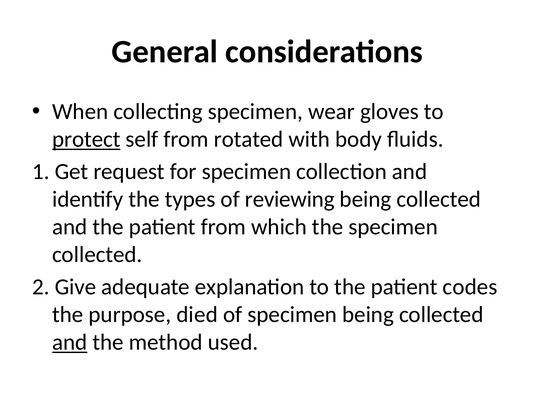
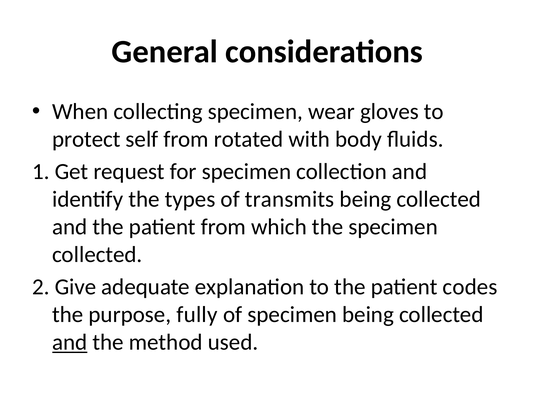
protect underline: present -> none (86, 139)
reviewing: reviewing -> transmits (290, 199)
died: died -> fully (197, 315)
